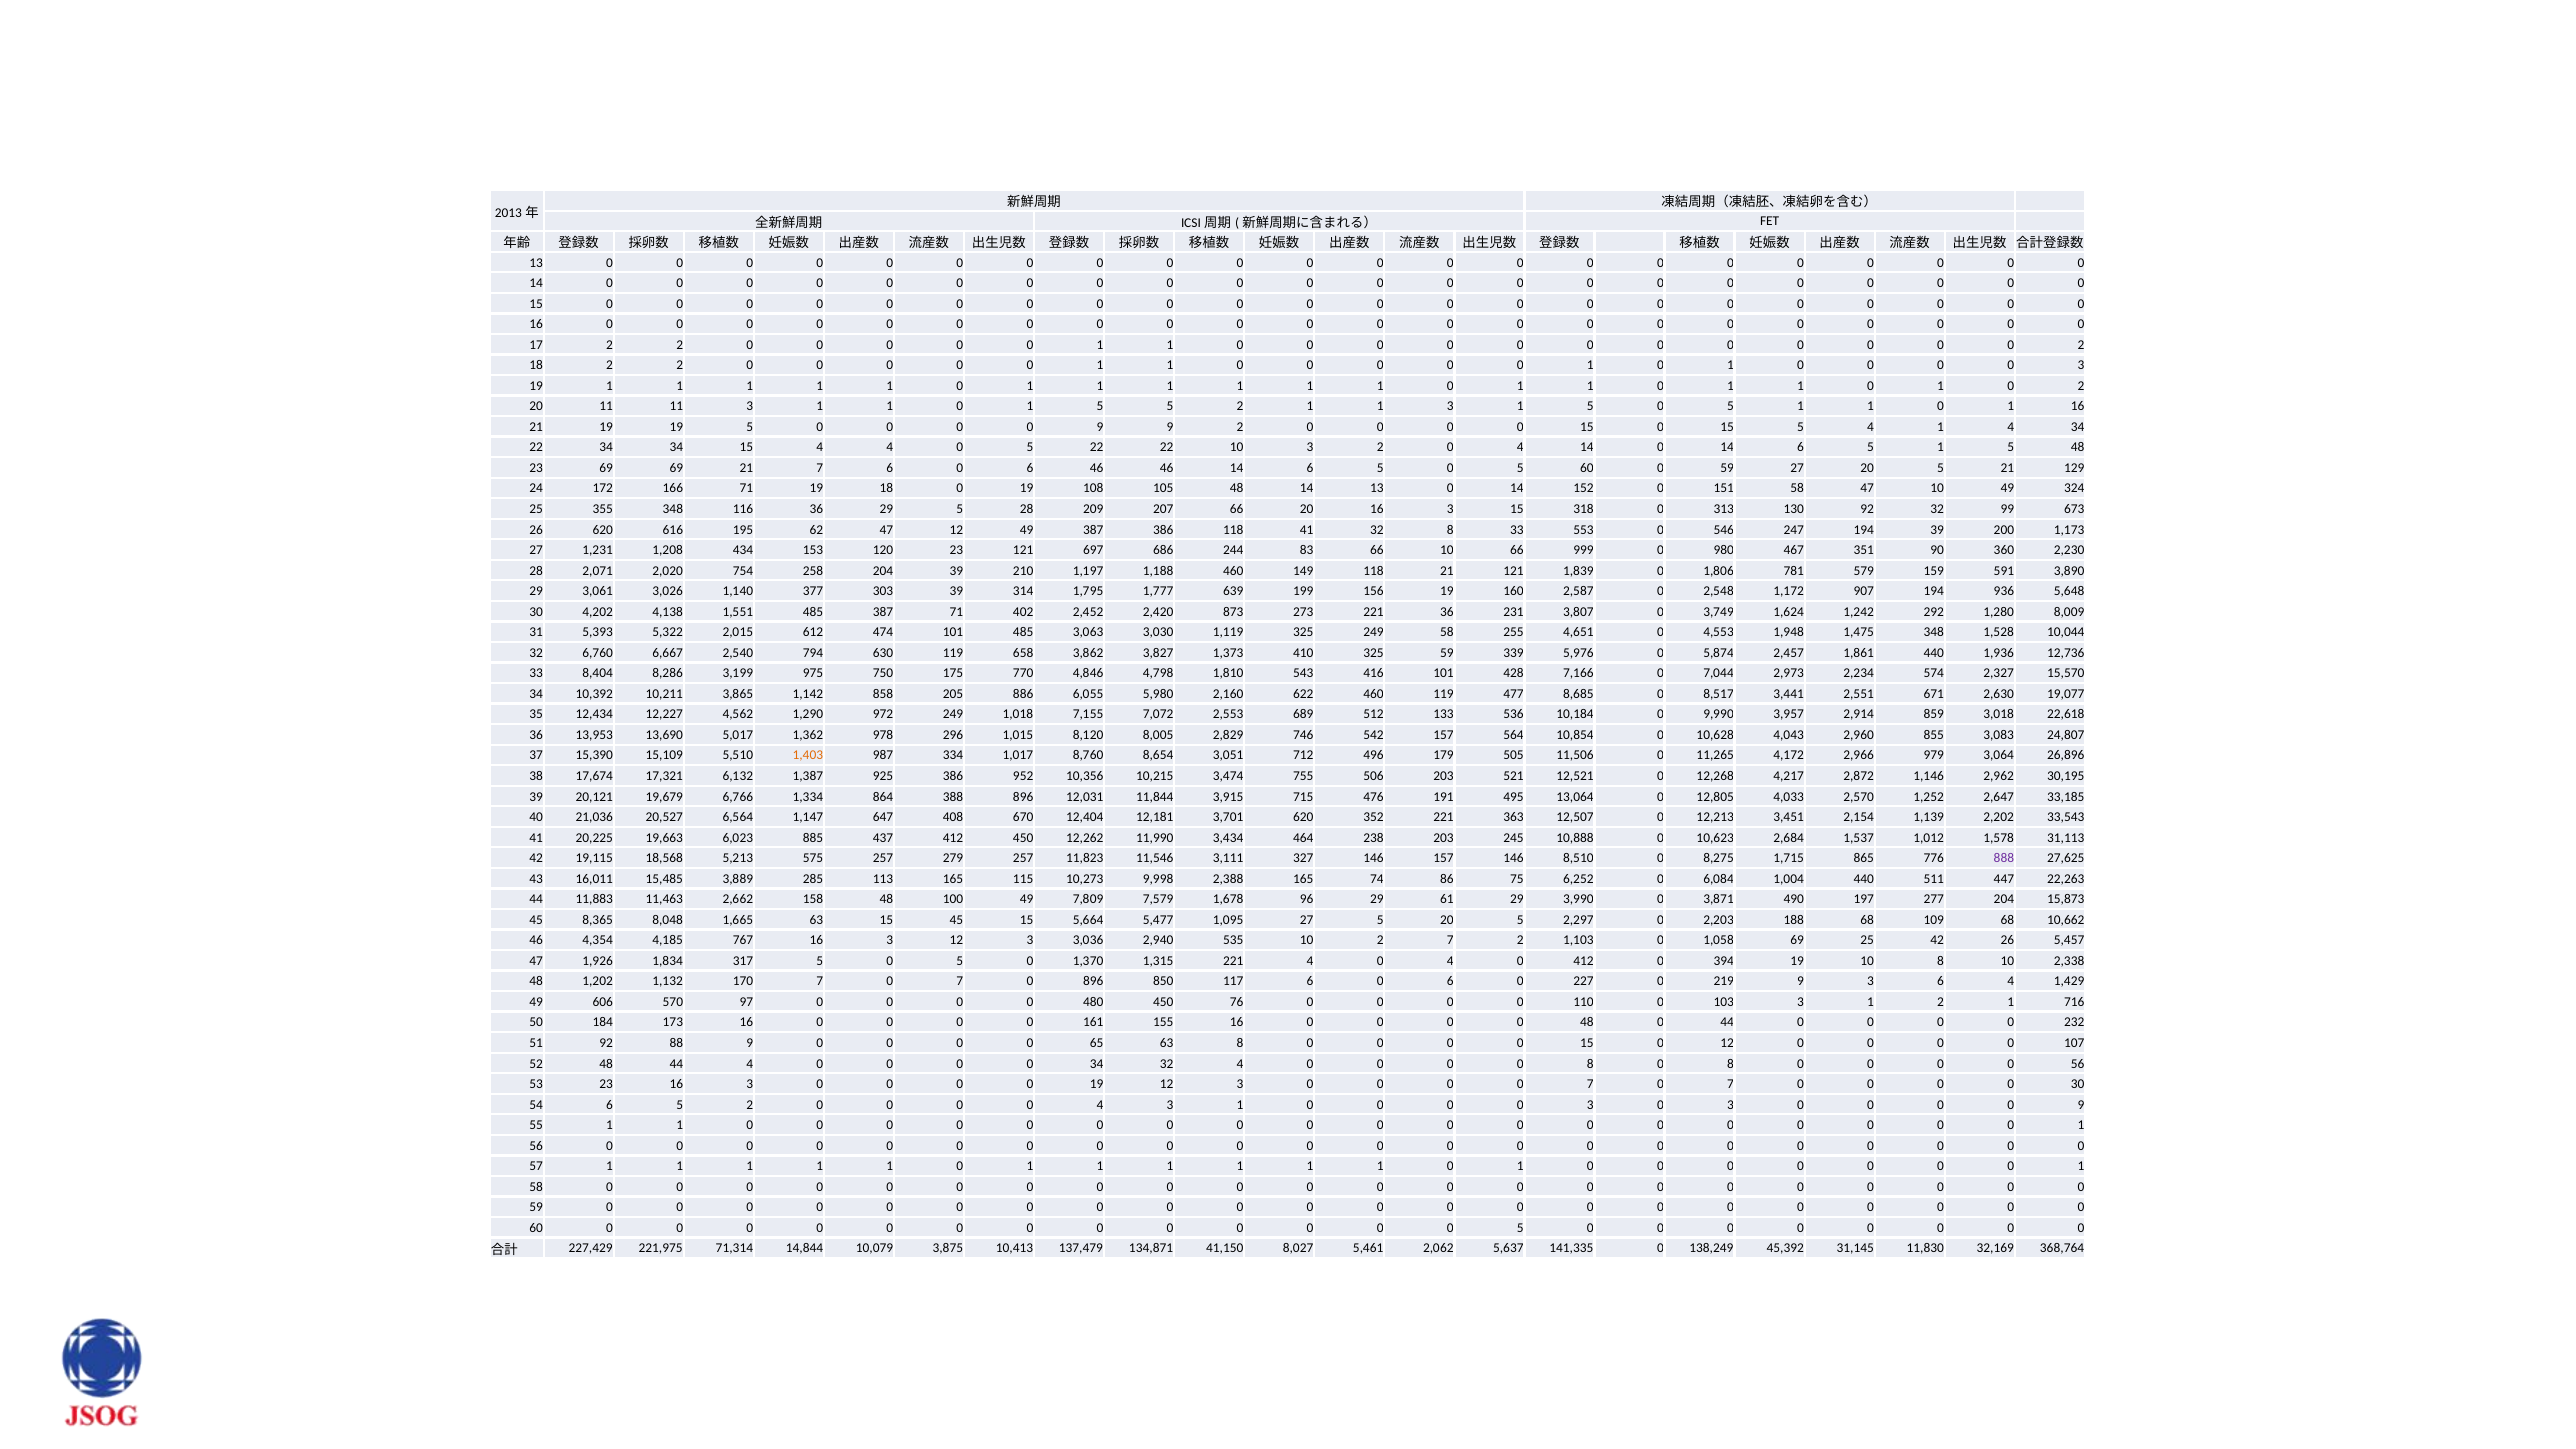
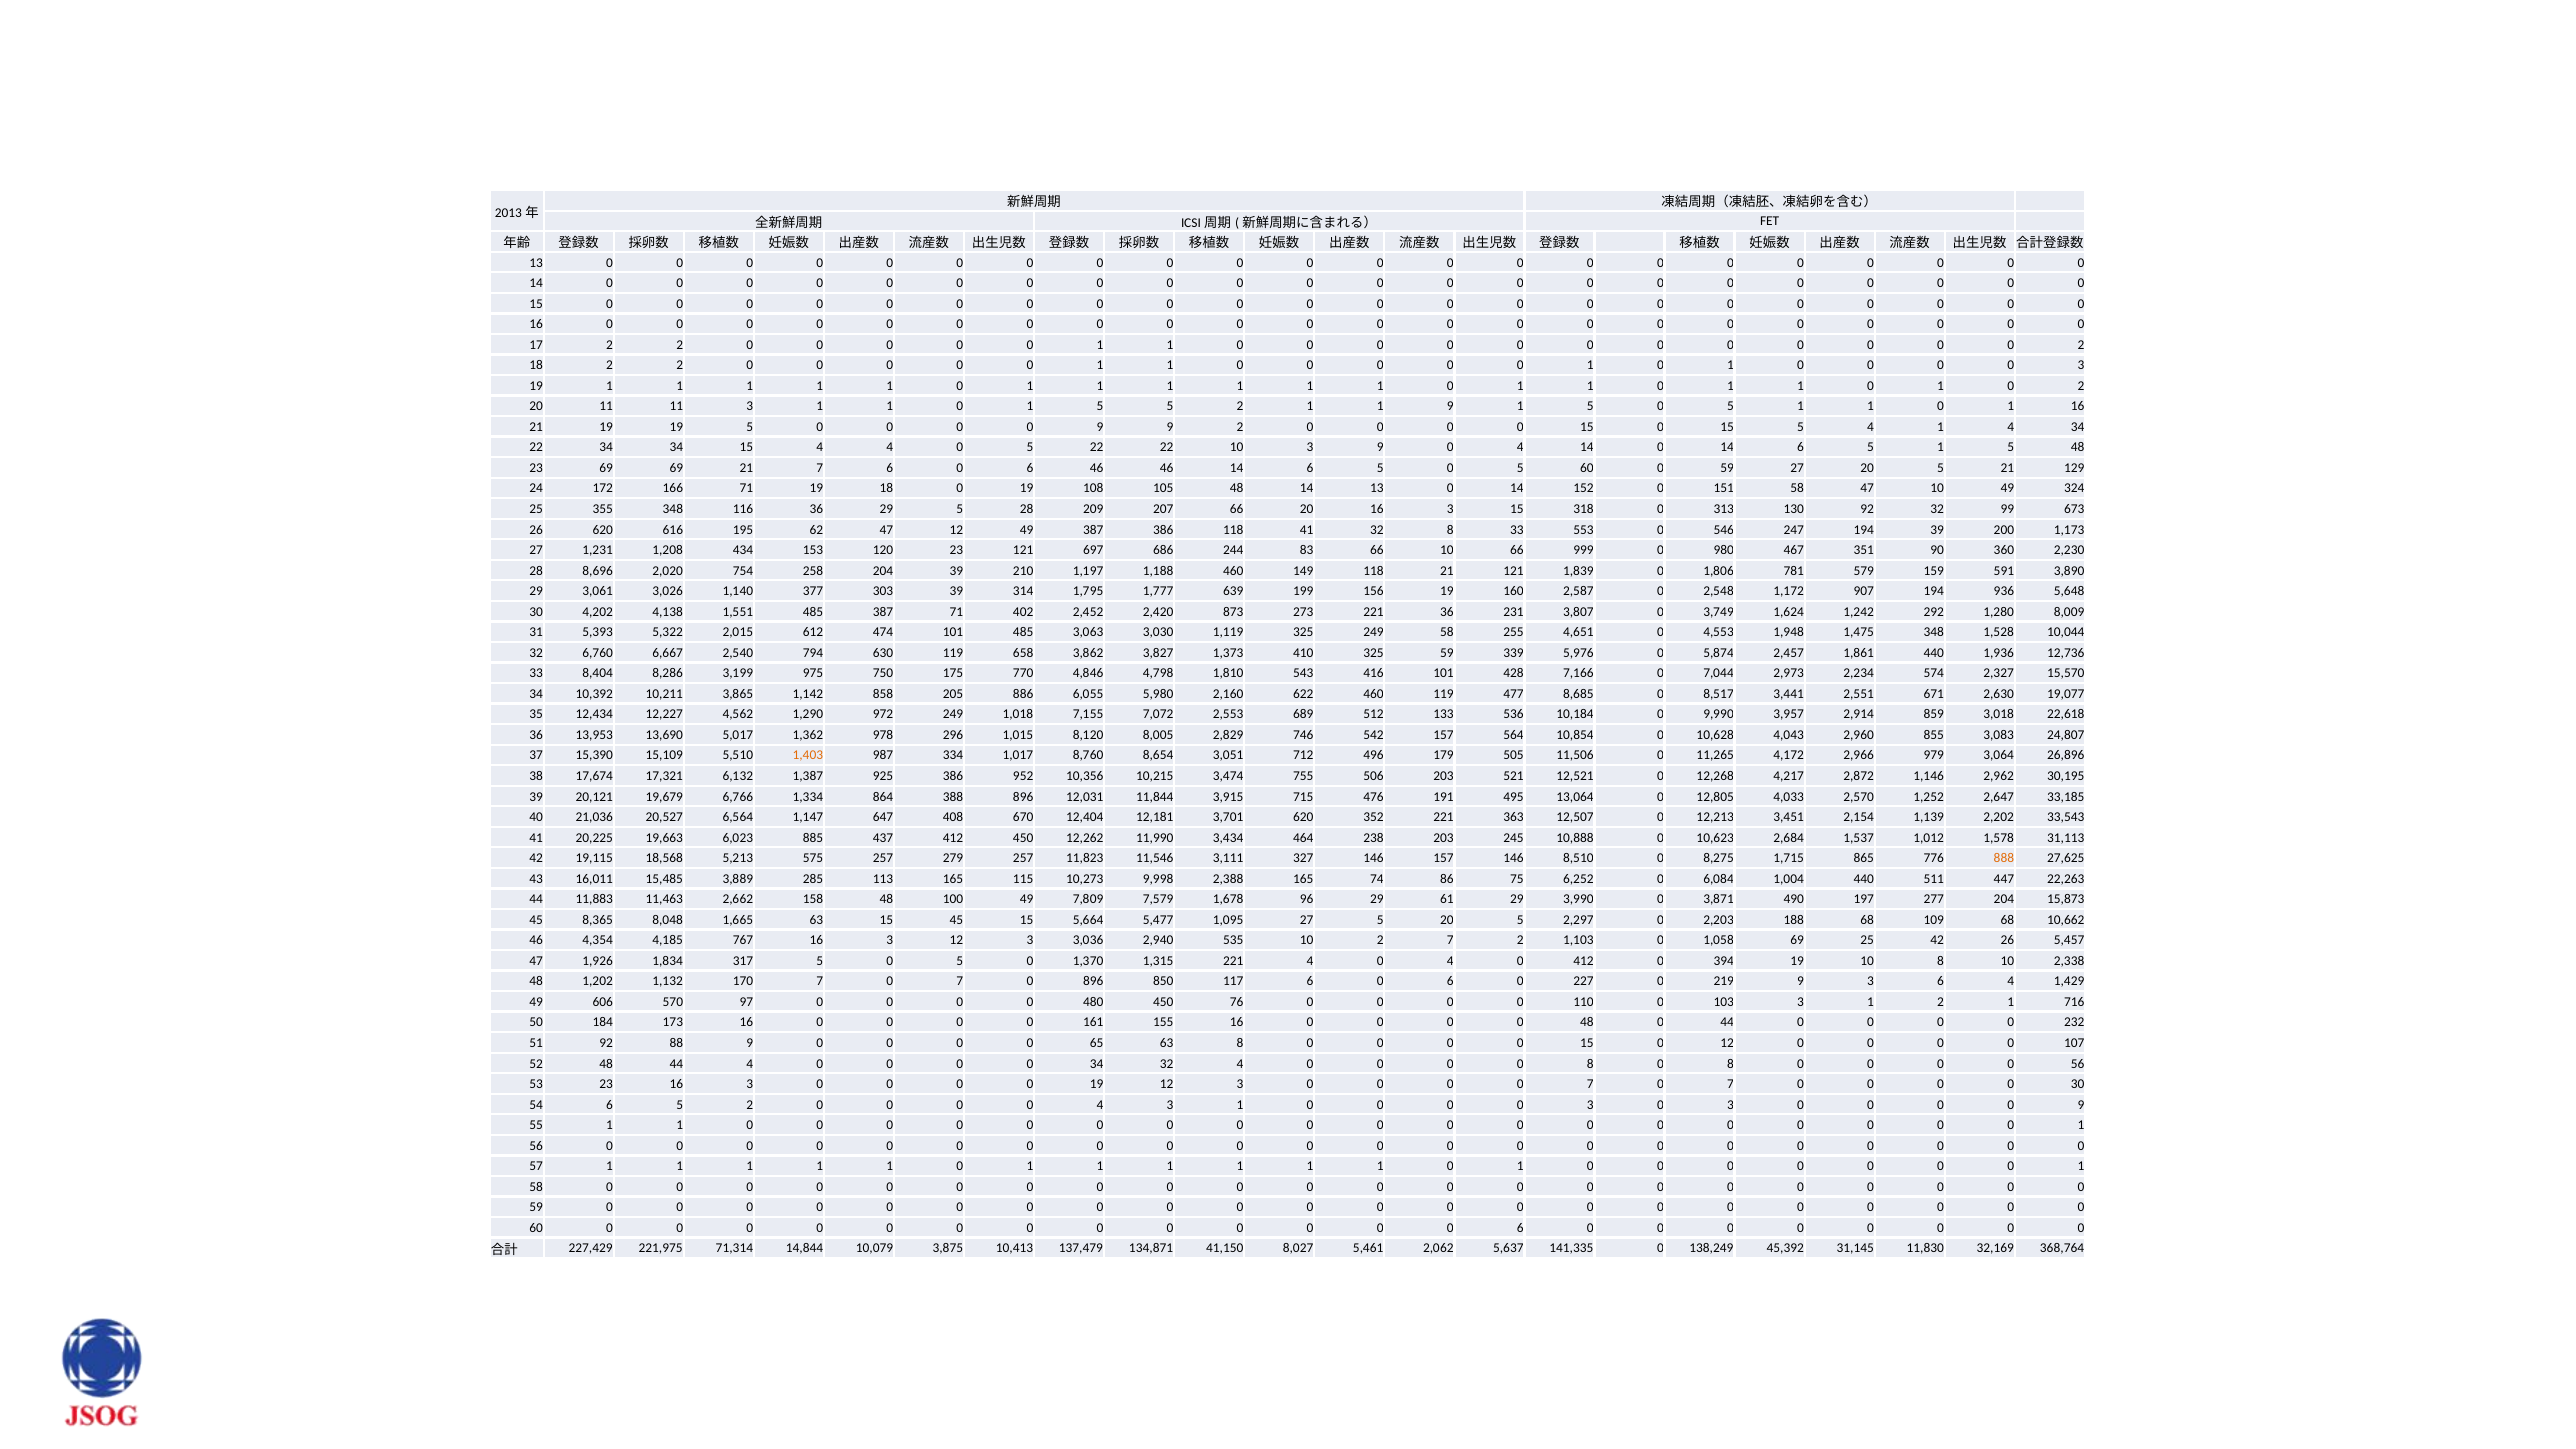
1 3: 3 -> 9 (1450, 406)
3 2: 2 -> 9 (1380, 447)
2,071: 2,071 -> 8,696 (598, 571)
888 colour: purple -> orange (2004, 858)
0 0 5: 5 -> 6 (1520, 1228)
